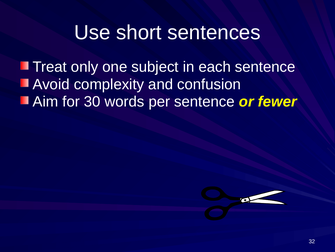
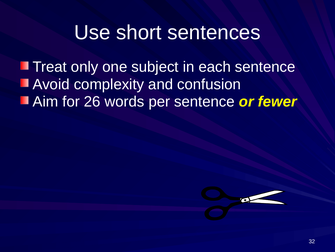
30: 30 -> 26 (92, 101)
